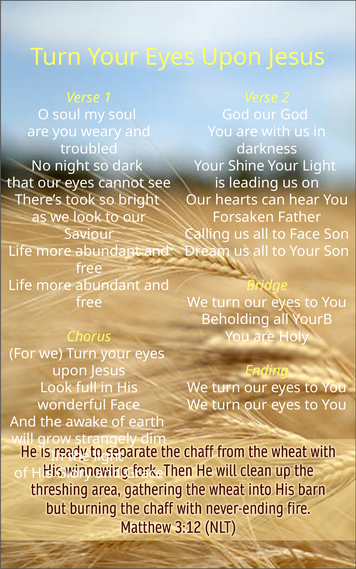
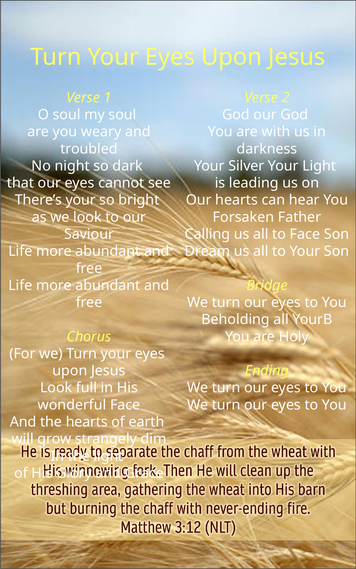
Shine: Shine -> Silver (246, 166)
There’s took: took -> your (81, 200)
the awake: awake -> hearts (87, 422)
